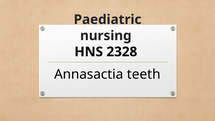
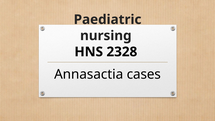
teeth: teeth -> cases (144, 74)
